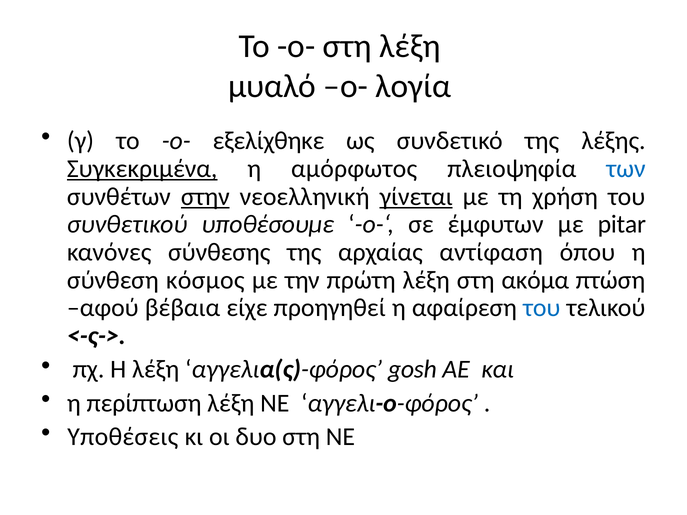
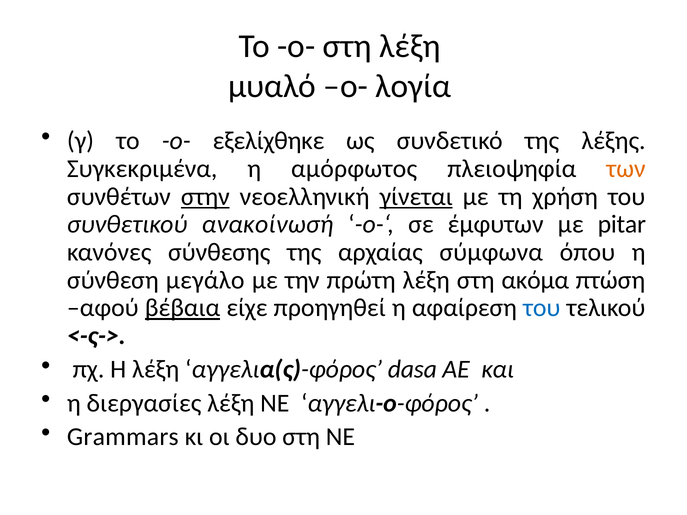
Συγκεκριμένα underline: present -> none (142, 169)
των colour: blue -> orange (626, 169)
υποθέσουμε: υποθέσουμε -> ανακοίνωσή (268, 225)
αντίφαση: αντίφαση -> σύμφωνα (491, 252)
κόσμος: κόσμος -> μεγάλο (205, 280)
βέβαια underline: none -> present (183, 308)
gosh: gosh -> dasa (412, 370)
περίπτωση: περίπτωση -> διεργασίες (144, 403)
Υποθέσεις: Υποθέσεις -> Grammars (123, 437)
